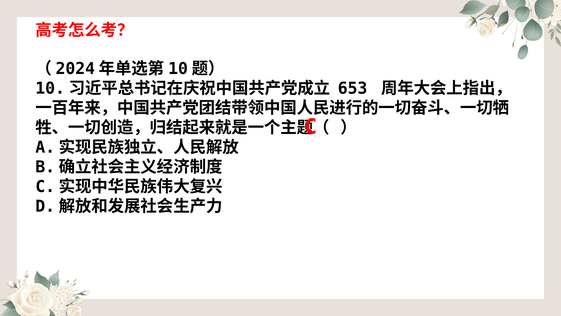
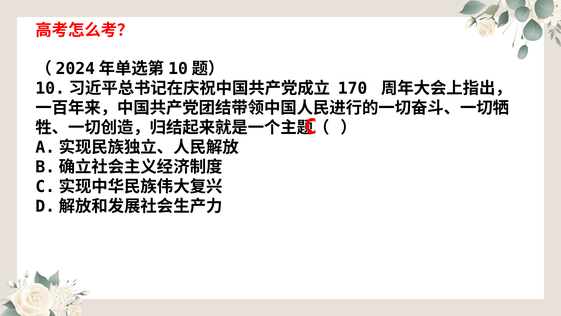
653: 653 -> 170 (353, 88)
